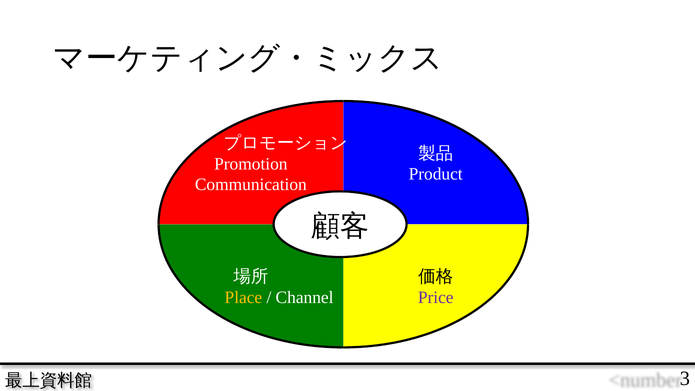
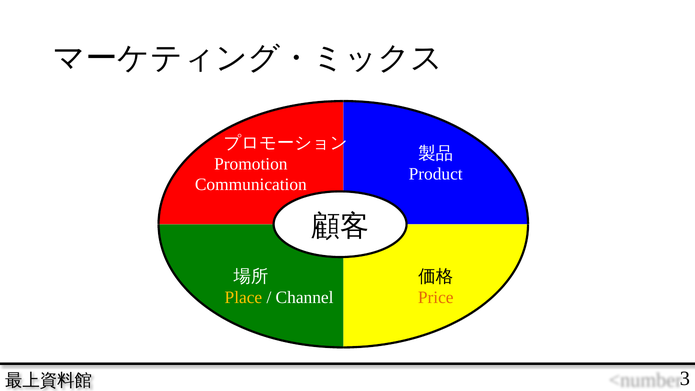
Price colour: purple -> orange (436, 297)
